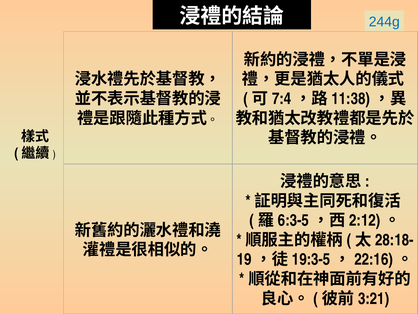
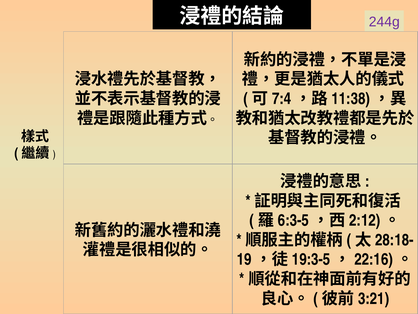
244g colour: blue -> purple (384, 22)
